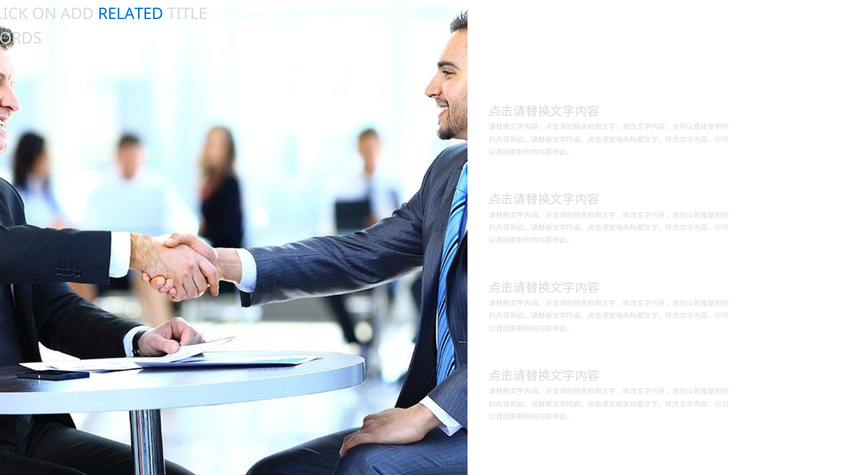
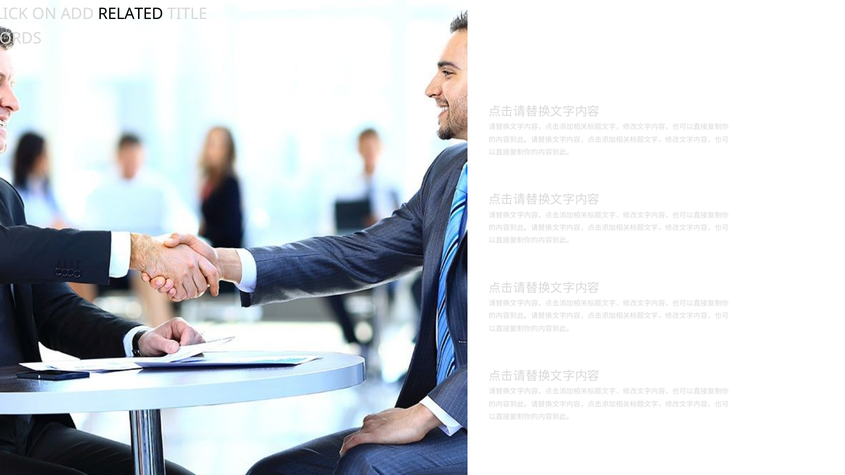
RELATED colour: blue -> black (131, 14)
